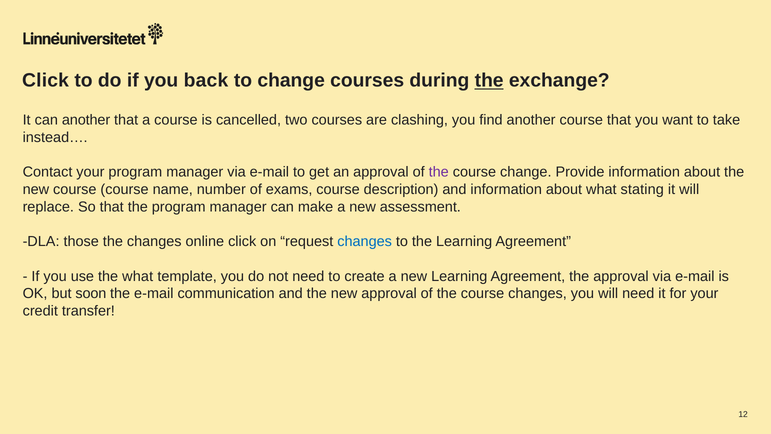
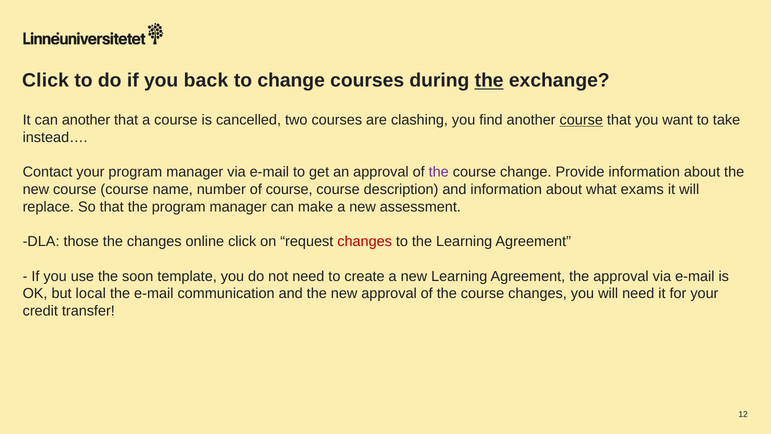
course underline: none -> present (581, 120)
of exams: exams -> course (289, 189)
stating: stating -> exams (642, 189)
changes colour: blue -> red (365, 241)
the what: what -> soon (138, 276)
soon: soon -> local (91, 293)
